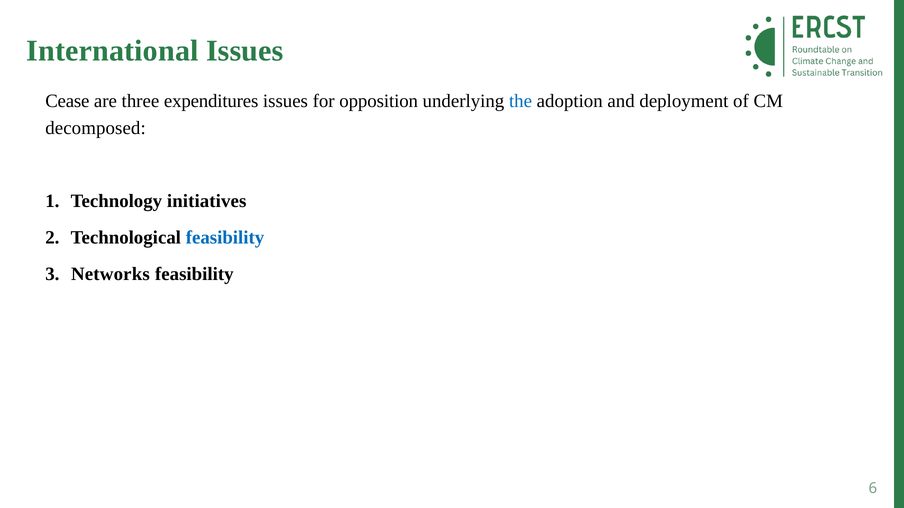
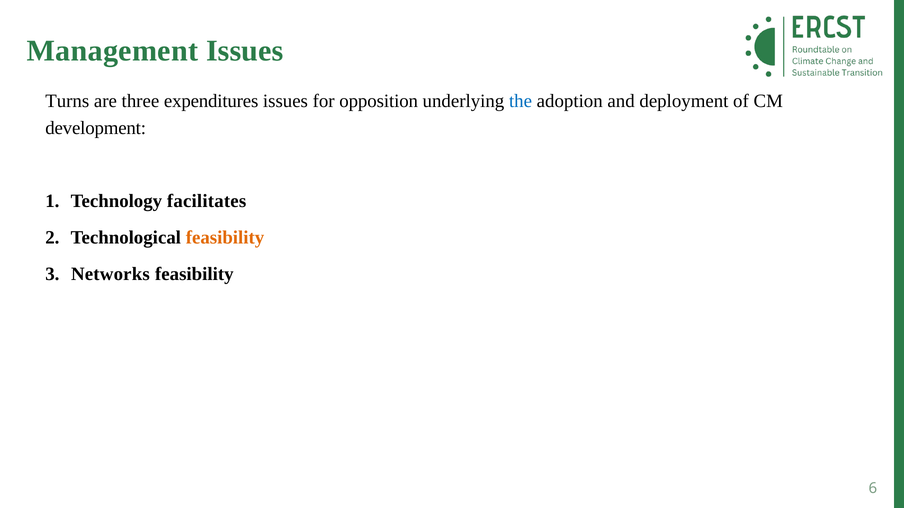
International: International -> Management (112, 51)
Cease: Cease -> Turns (67, 101)
decomposed: decomposed -> development (96, 128)
initiatives: initiatives -> facilitates (207, 201)
feasibility colour: blue -> orange (225, 238)
